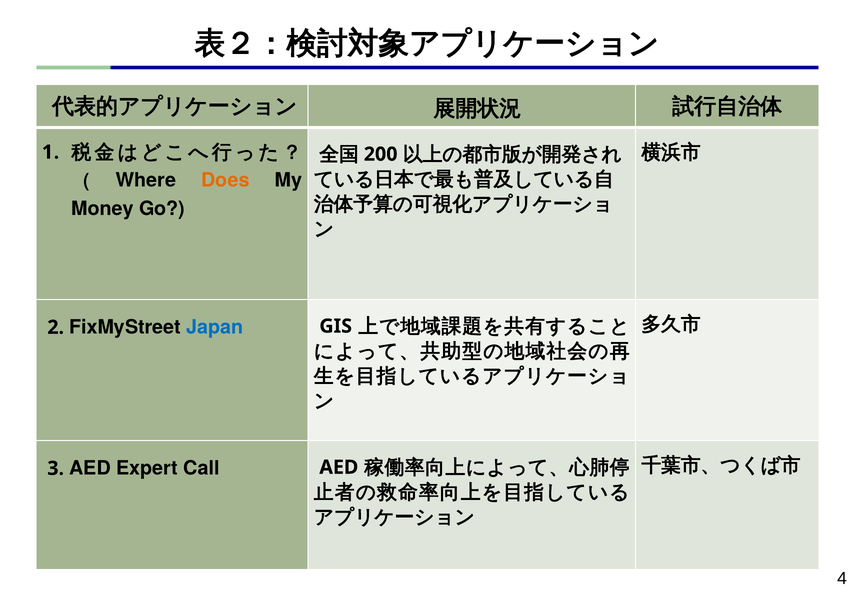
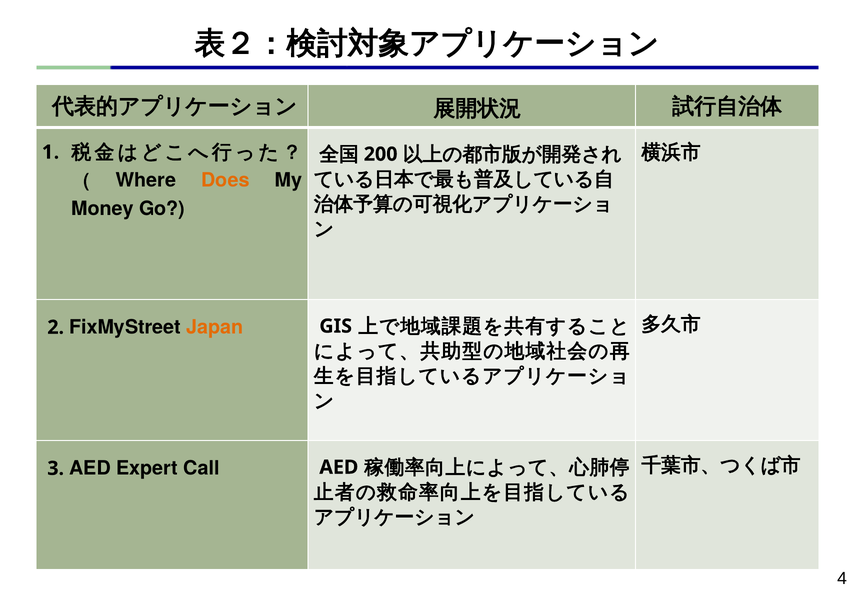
Japan colour: blue -> orange (215, 327)
